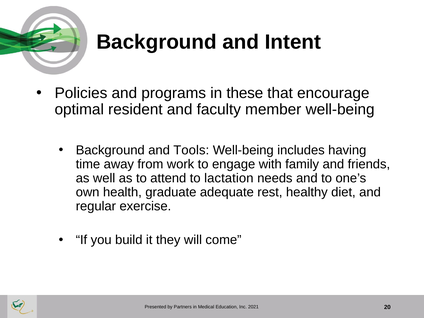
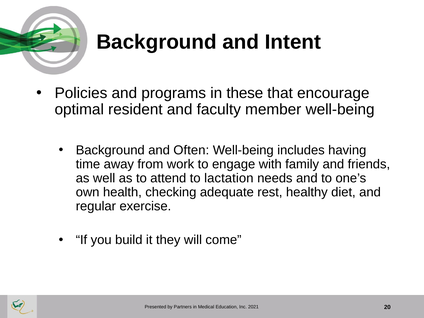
Tools: Tools -> Often (191, 150)
graduate: graduate -> checking (171, 192)
